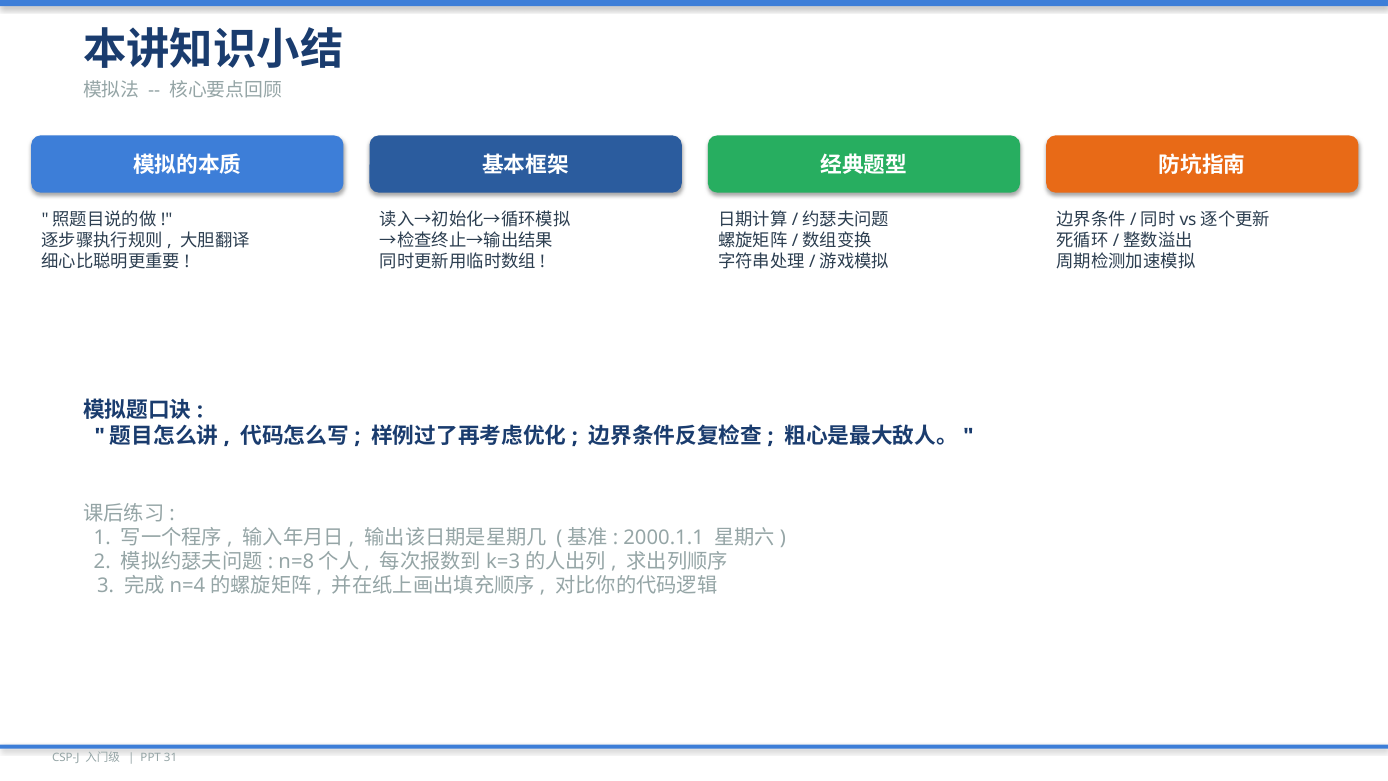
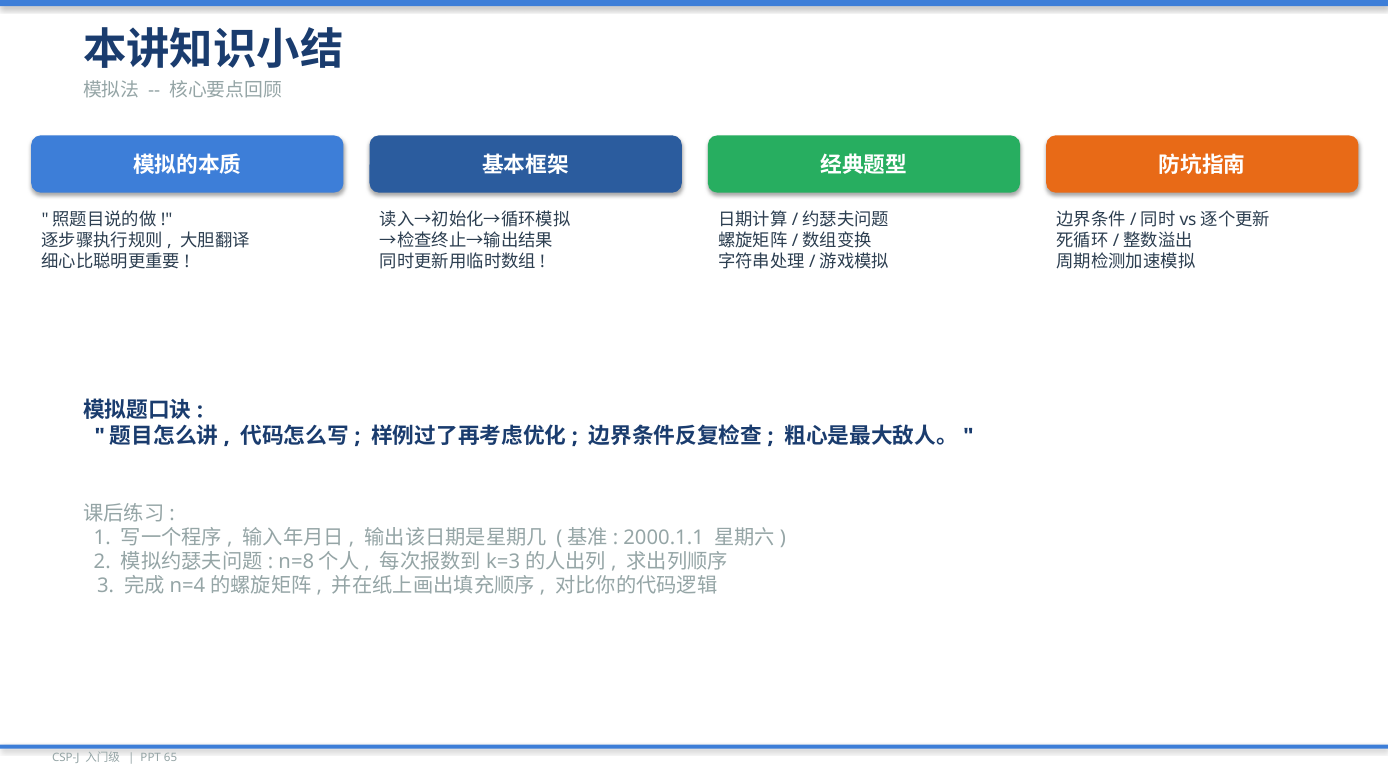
31: 31 -> 65 (171, 757)
